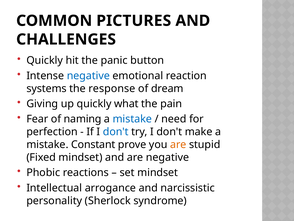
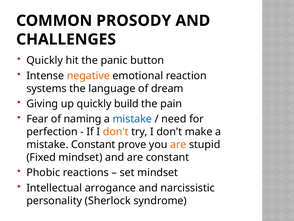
PICTURES: PICTURES -> PROSODY (134, 21)
negative colour: blue -> orange (88, 76)
response: response -> language (112, 88)
what: what -> build (126, 104)
don't colour: blue -> orange (116, 132)
are negative: negative -> constant (167, 157)
